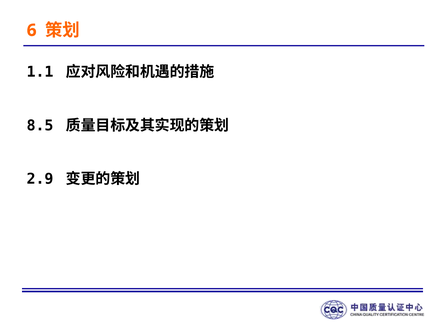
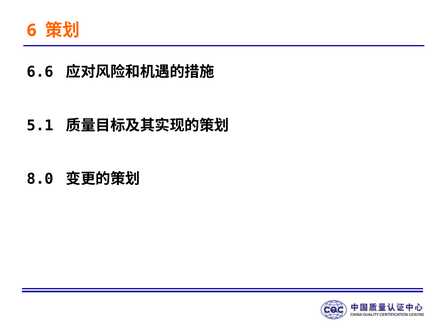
1.1: 1.1 -> 6.6 (40, 72)
8.5: 8.5 -> 5.1 (40, 125)
2.9: 2.9 -> 8.0 (40, 179)
